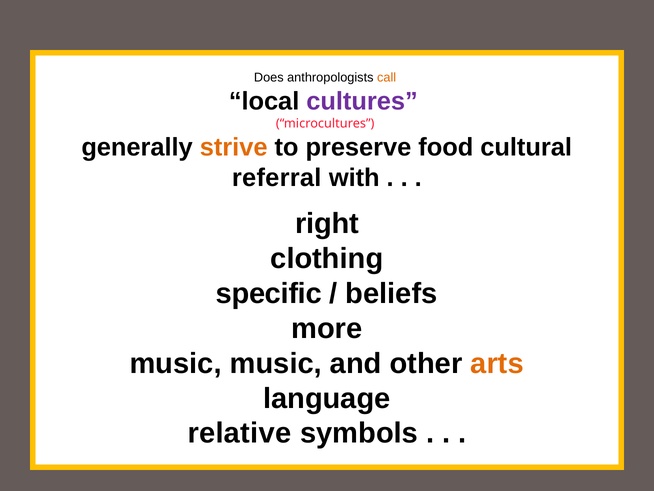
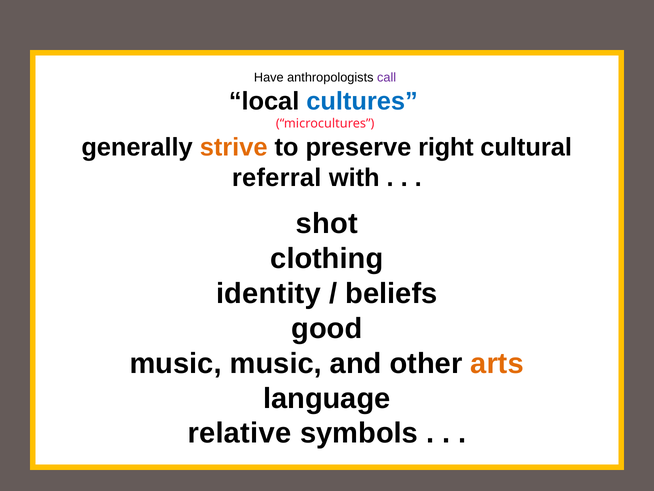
Does: Does -> Have (269, 77)
call colour: orange -> purple (387, 77)
cultures colour: purple -> blue (362, 101)
food: food -> right (446, 147)
right: right -> shot (327, 224)
specific: specific -> identity (269, 293)
more: more -> good (327, 328)
